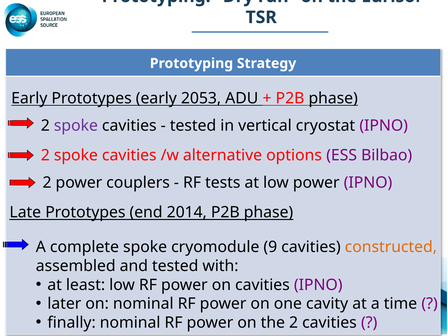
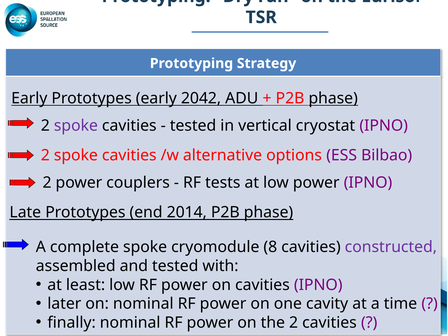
2053: 2053 -> 2042 (201, 98)
9: 9 -> 8 (270, 247)
constructed colour: orange -> purple (391, 247)
